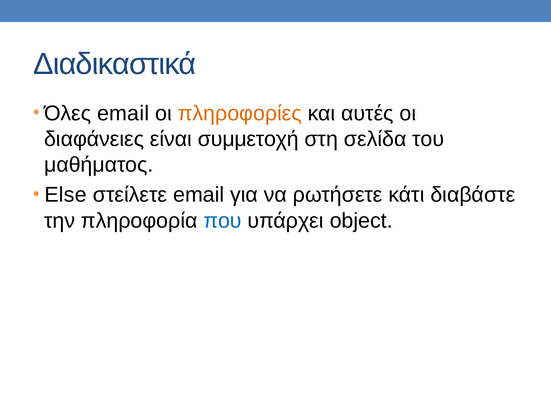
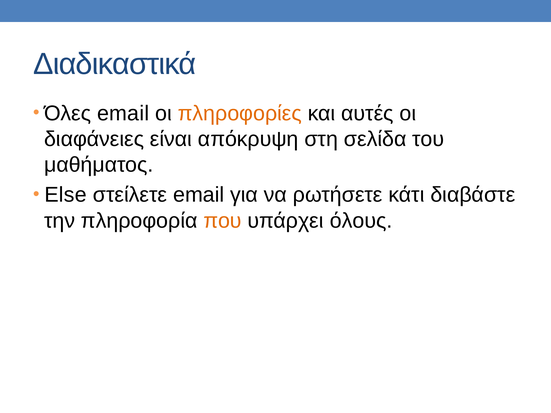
συμμετοχή: συμμετοχή -> απόκρυψη (248, 139)
που colour: blue -> orange (222, 221)
object: object -> όλους (361, 221)
